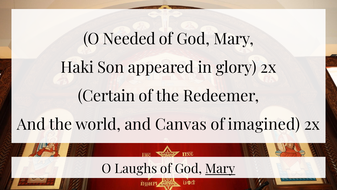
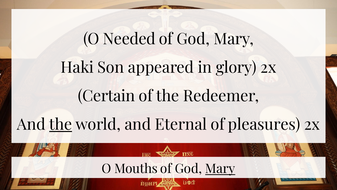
the underline: none -> present (61, 124)
Canvas: Canvas -> Eternal (181, 124)
imagined: imagined -> pleasures (264, 124)
Laughs: Laughs -> Mouths (136, 169)
